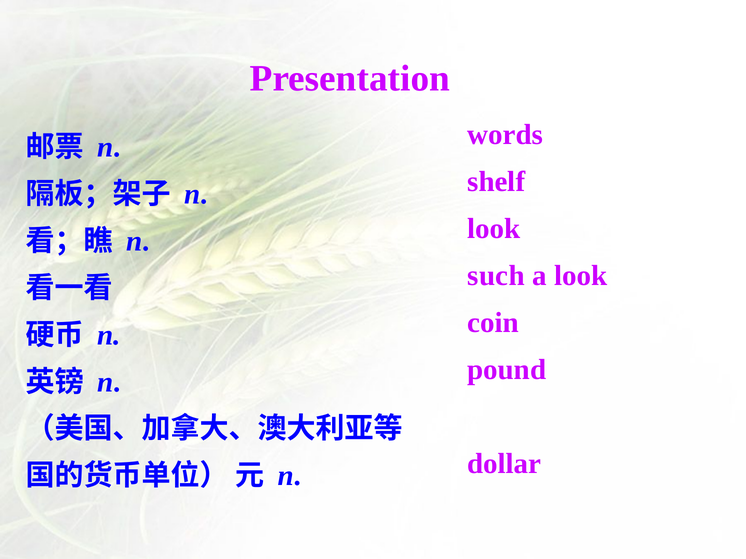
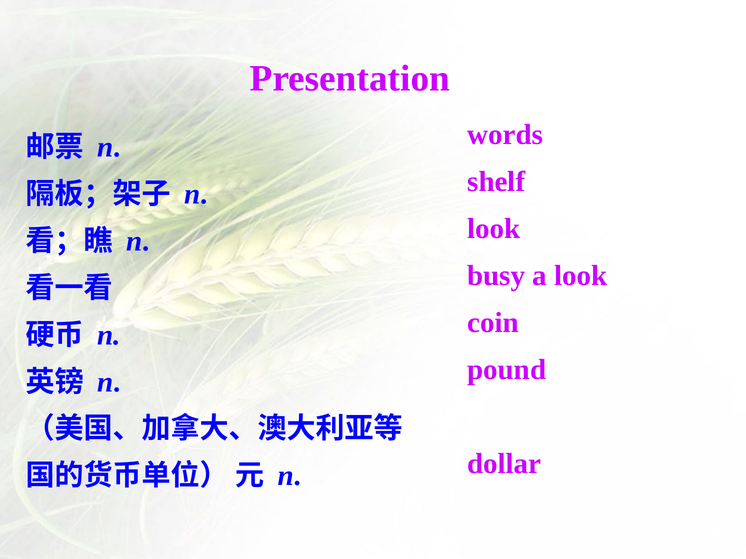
such: such -> busy (496, 276)
